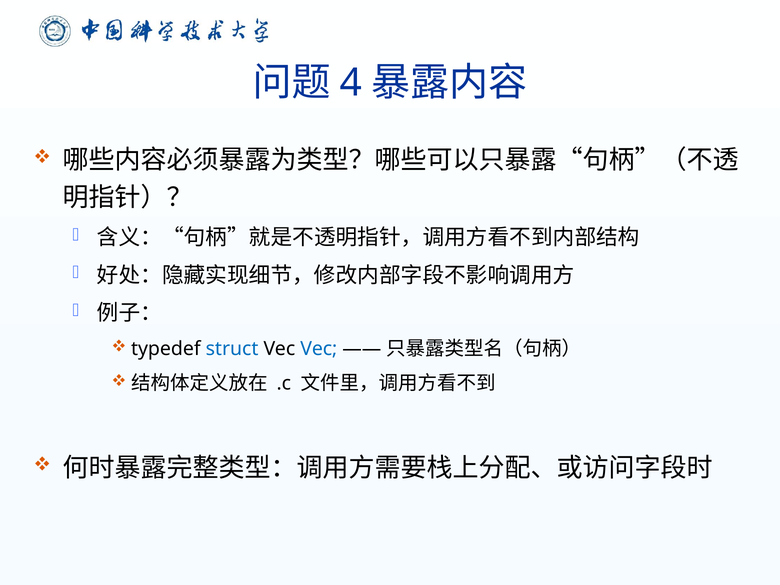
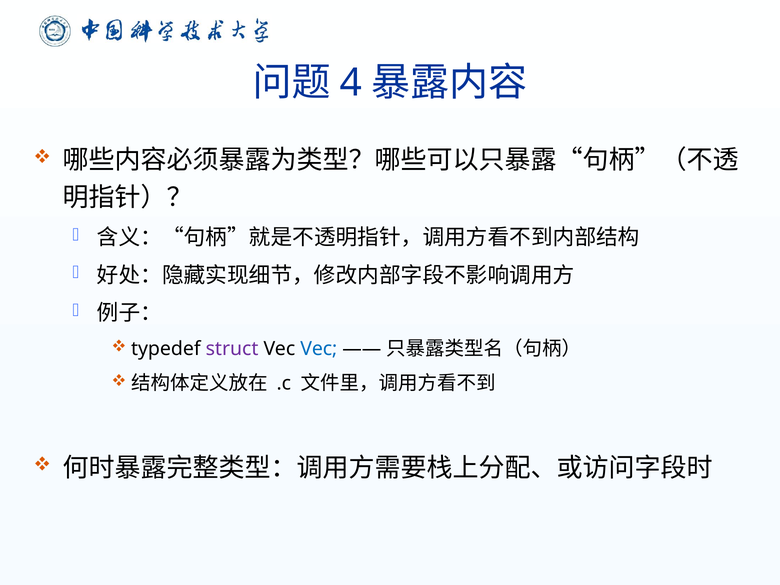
struct colour: blue -> purple (232, 349)
